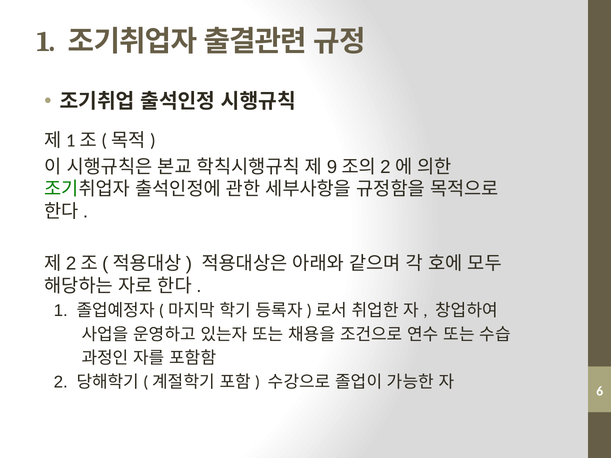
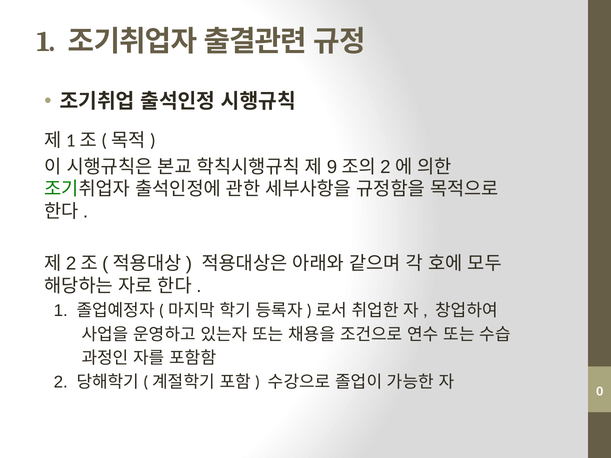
6: 6 -> 0 (600, 391)
